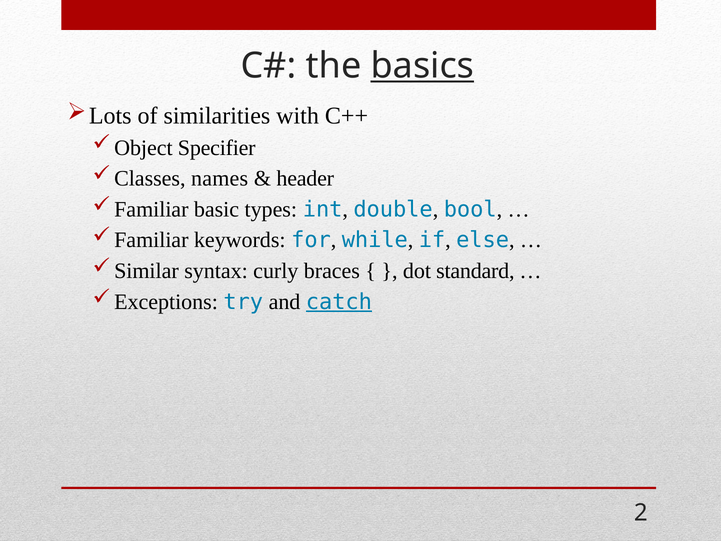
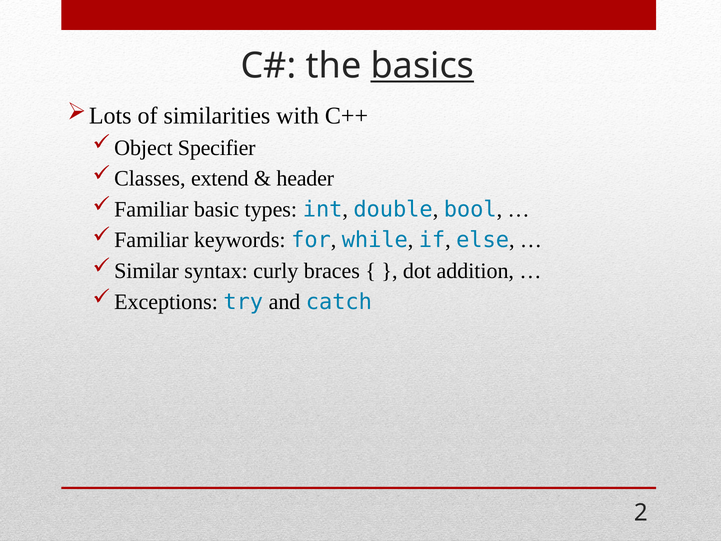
names: names -> extend (220, 179)
standard: standard -> addition (475, 271)
catch underline: present -> none (339, 302)
